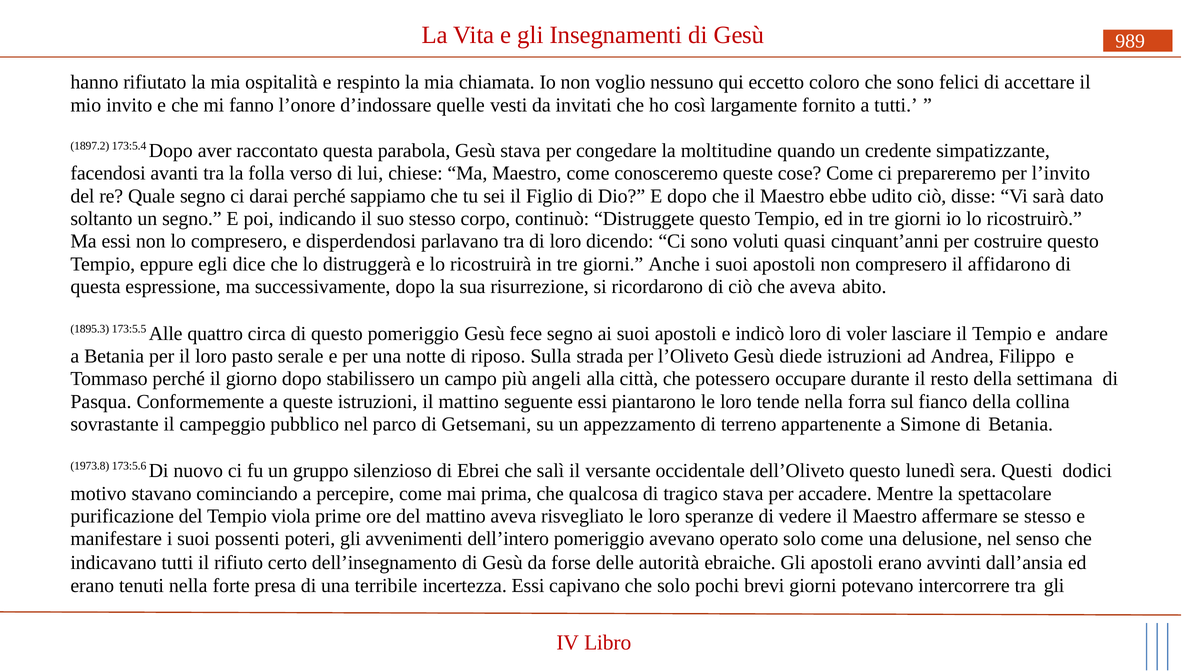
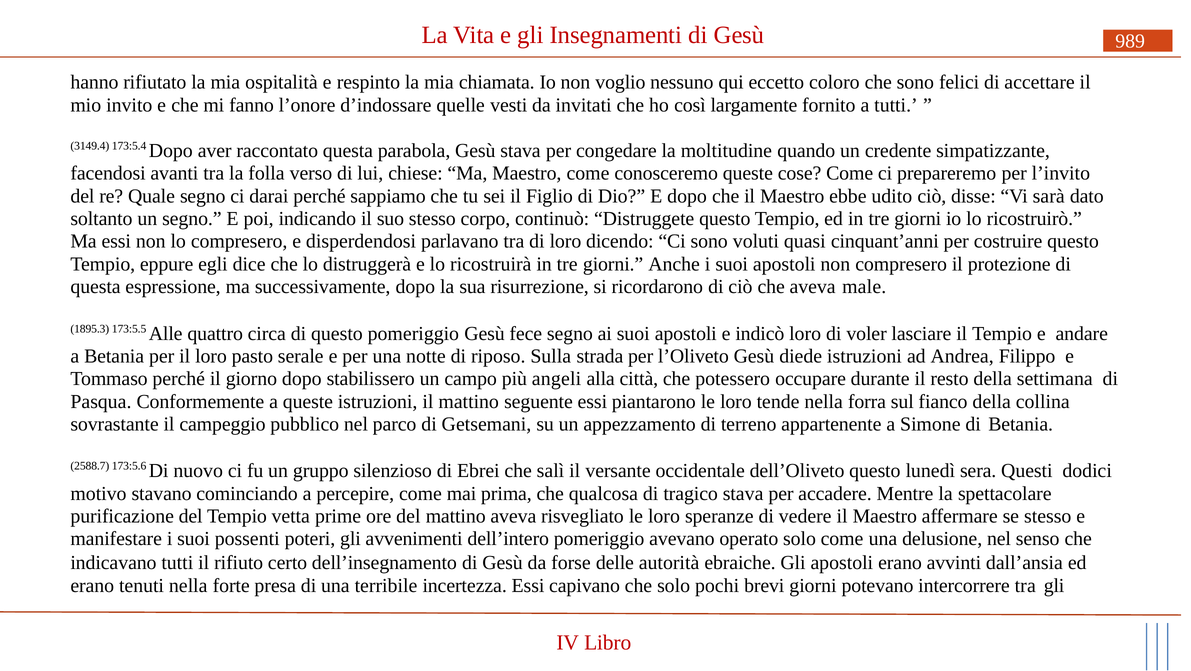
1897.2: 1897.2 -> 3149.4 (90, 146)
affidarono: affidarono -> protezione (1009, 264)
abito: abito -> male (864, 287)
1973.8: 1973.8 -> 2588.7 (90, 466)
viola: viola -> vetta (291, 516)
